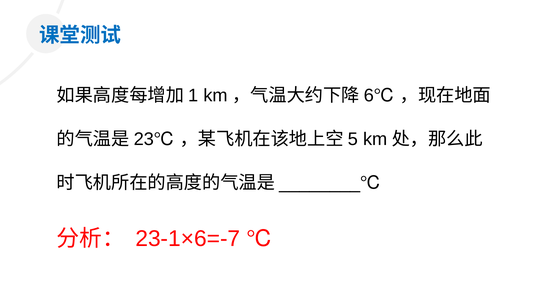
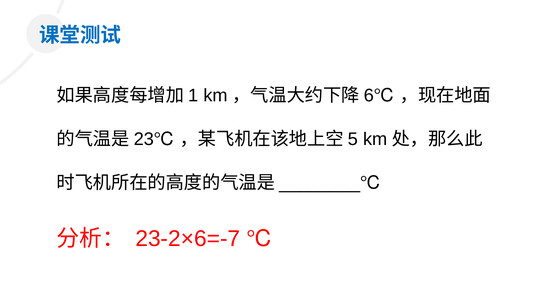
23-1×6=-7: 23-1×6=-7 -> 23-2×6=-7 (188, 239)
